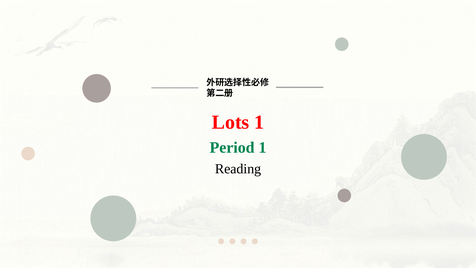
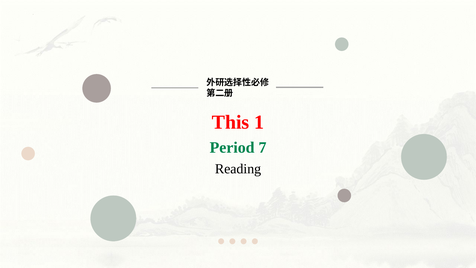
Lots: Lots -> This (231, 122)
Period 1: 1 -> 7 (263, 148)
